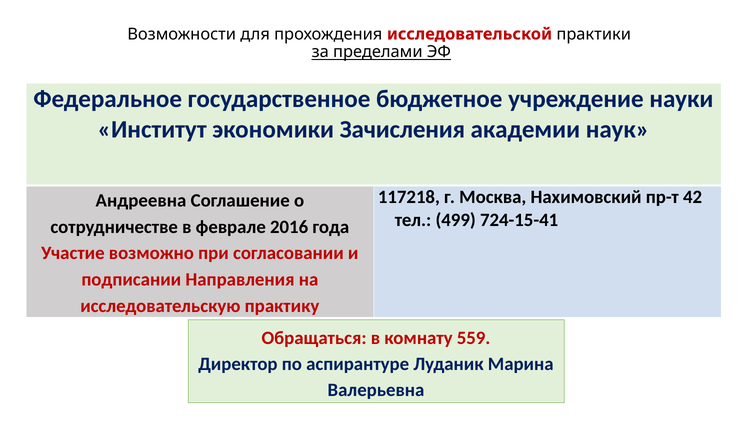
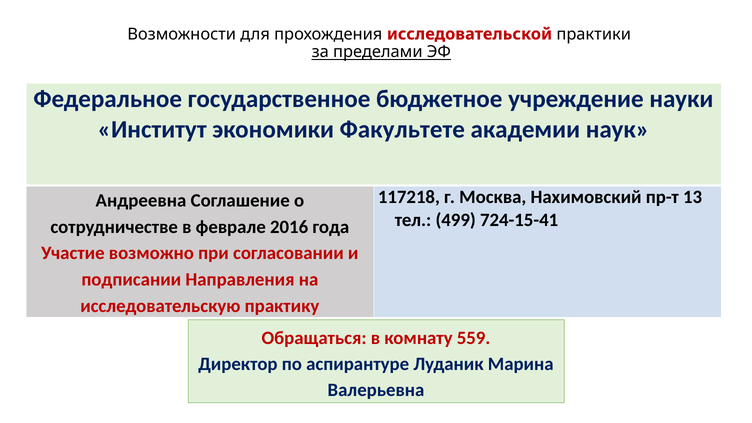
Зачисления: Зачисления -> Факультете (402, 130)
42: 42 -> 13 (693, 197)
